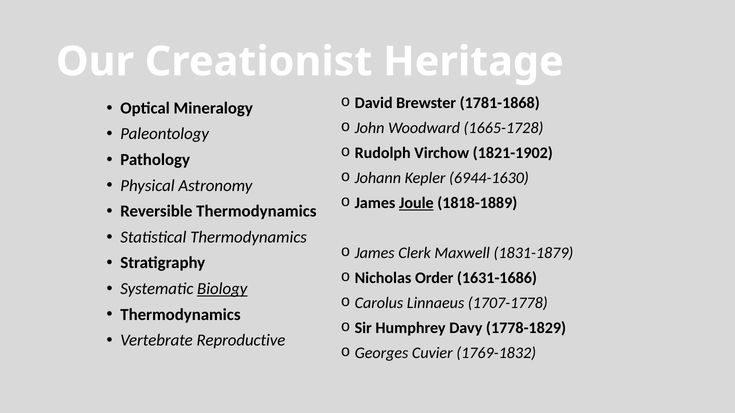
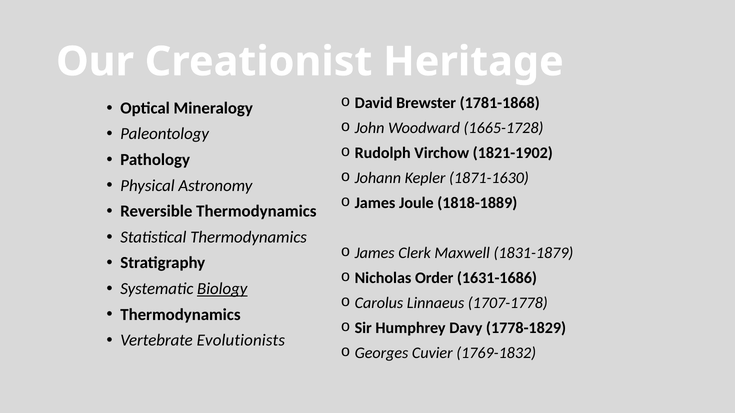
6944-1630: 6944-1630 -> 1871-1630 (489, 178)
Joule underline: present -> none (416, 203)
Reproductive: Reproductive -> Evolutionists (241, 341)
